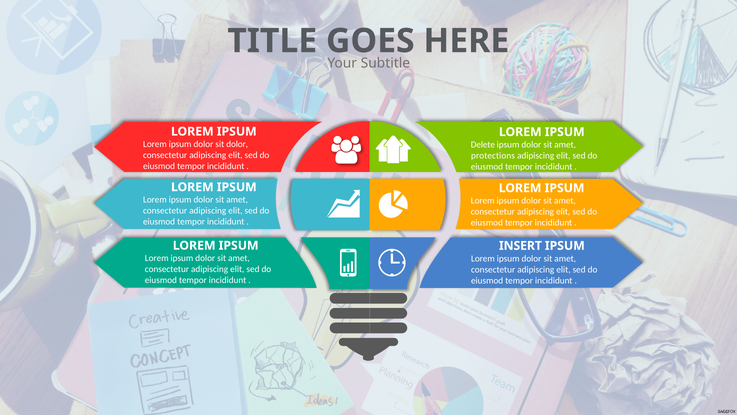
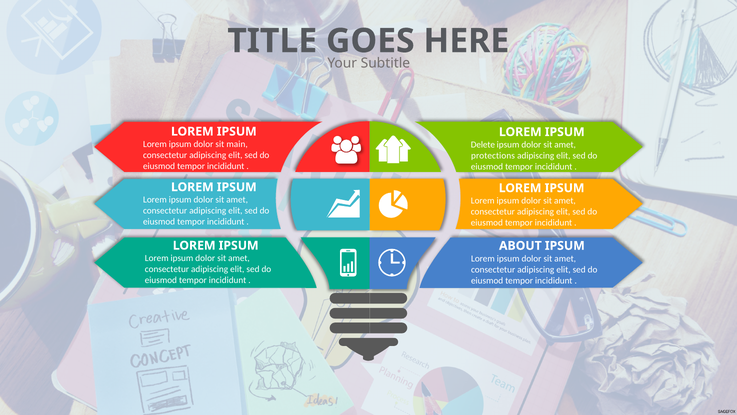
sit dolor: dolor -> main (237, 144)
INSERT: INSERT -> ABOUT (520, 246)
